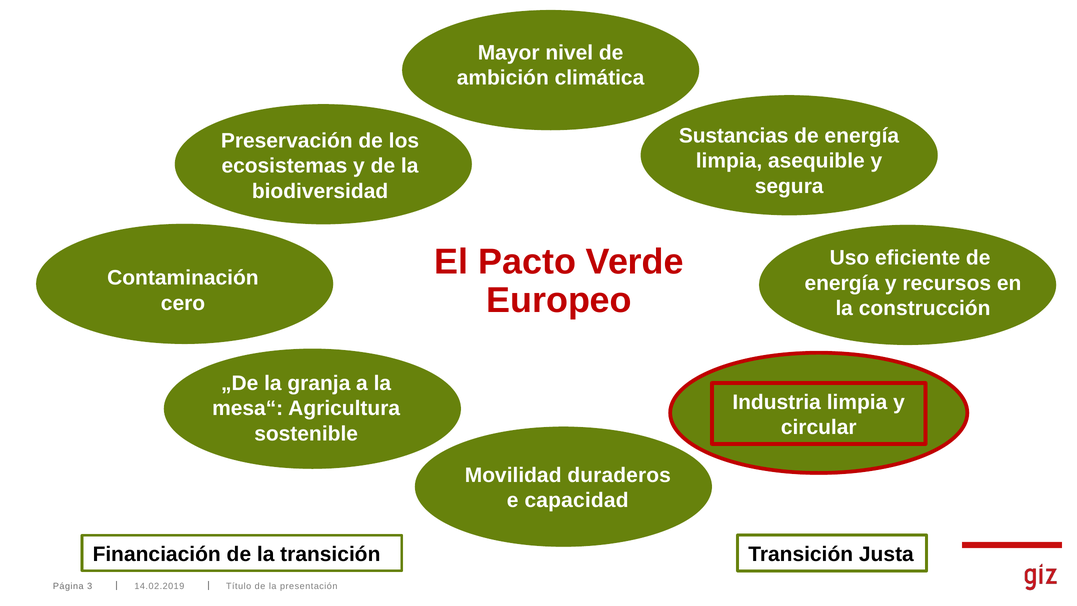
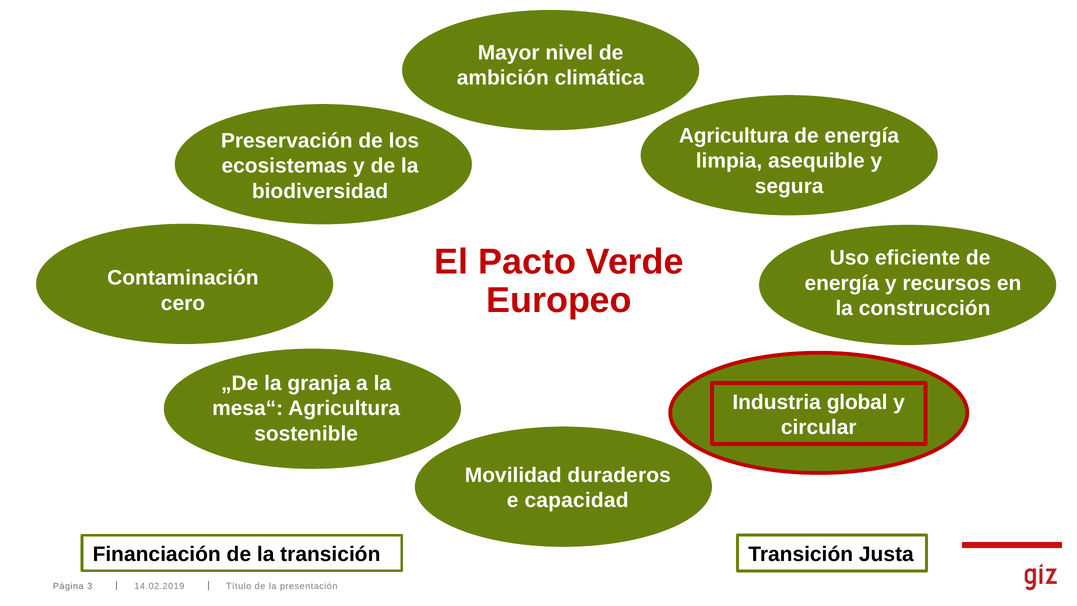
Sustancias: Sustancias -> Agricultura (734, 136)
Industria limpia: limpia -> global (857, 402)
